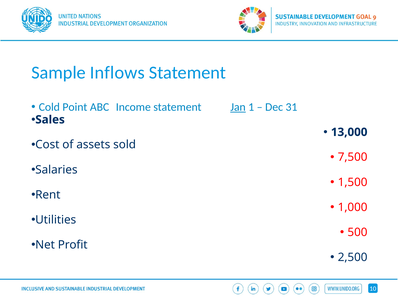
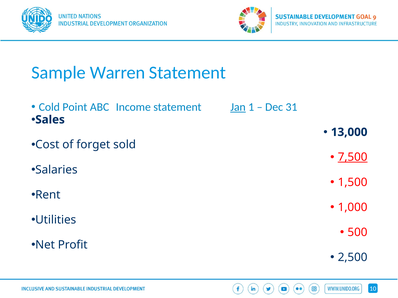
Inflows: Inflows -> Warren (117, 73)
assets: assets -> forget (93, 145)
7,500 underline: none -> present (353, 157)
